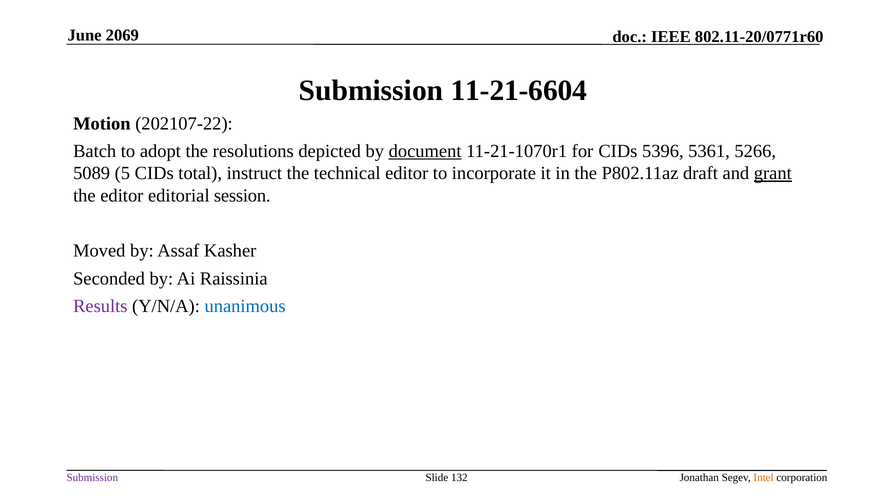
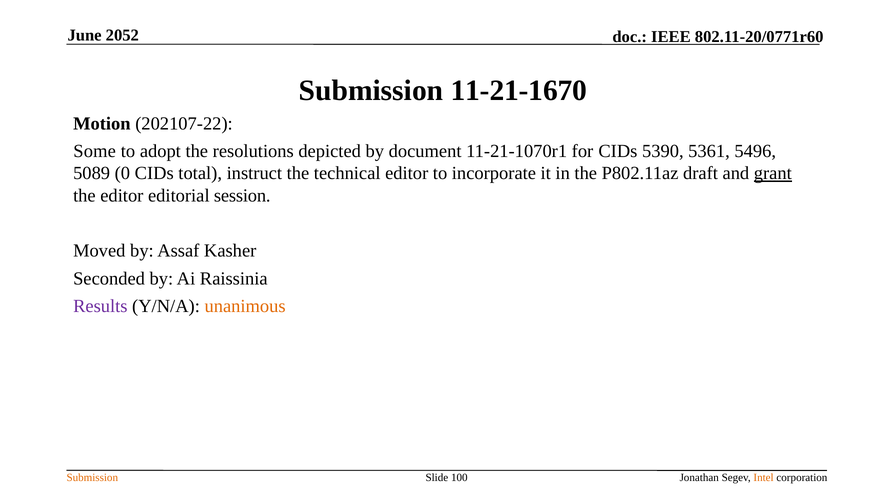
2069: 2069 -> 2052 (122, 35)
11-21-6604: 11-21-6604 -> 11-21-1670 (519, 91)
Batch: Batch -> Some (95, 151)
document underline: present -> none (425, 151)
5396: 5396 -> 5390 (663, 151)
5266: 5266 -> 5496 (755, 151)
5: 5 -> 0 (122, 173)
unanimous colour: blue -> orange (245, 306)
Submission colour: purple -> orange (92, 478)
132: 132 -> 100 (459, 478)
